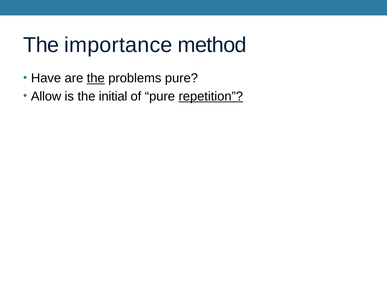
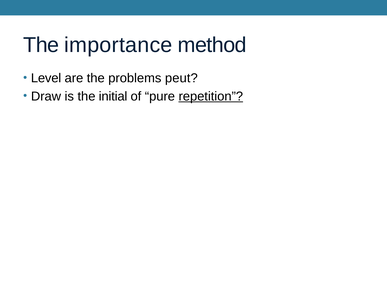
Have: Have -> Level (46, 78)
the underline: present -> none (96, 78)
problems pure: pure -> peut (181, 78)
Allow: Allow -> Draw (46, 96)
